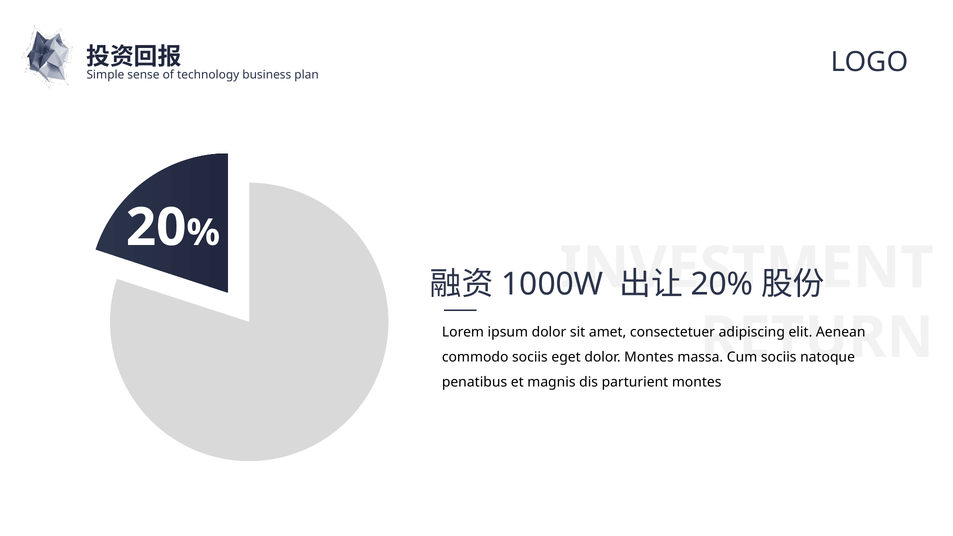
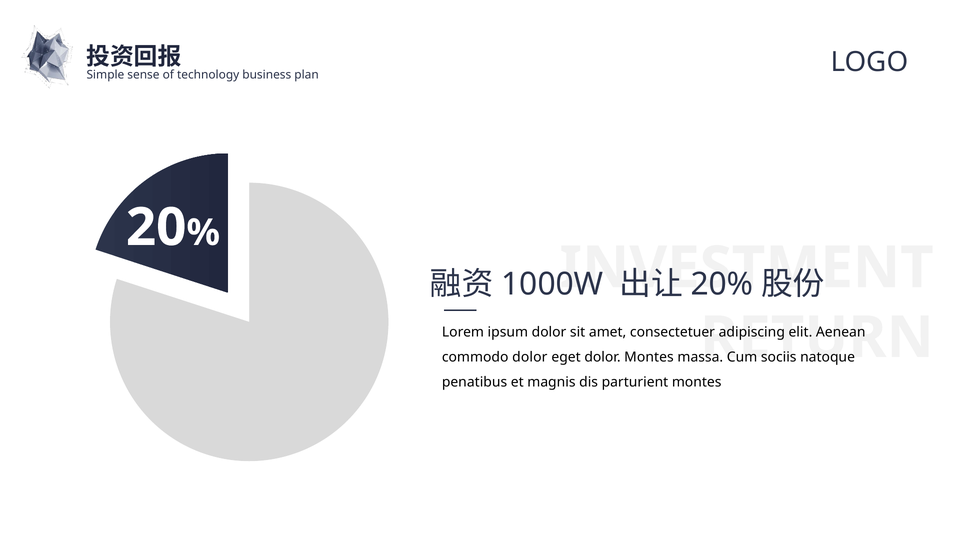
commodo sociis: sociis -> dolor (530, 357)
